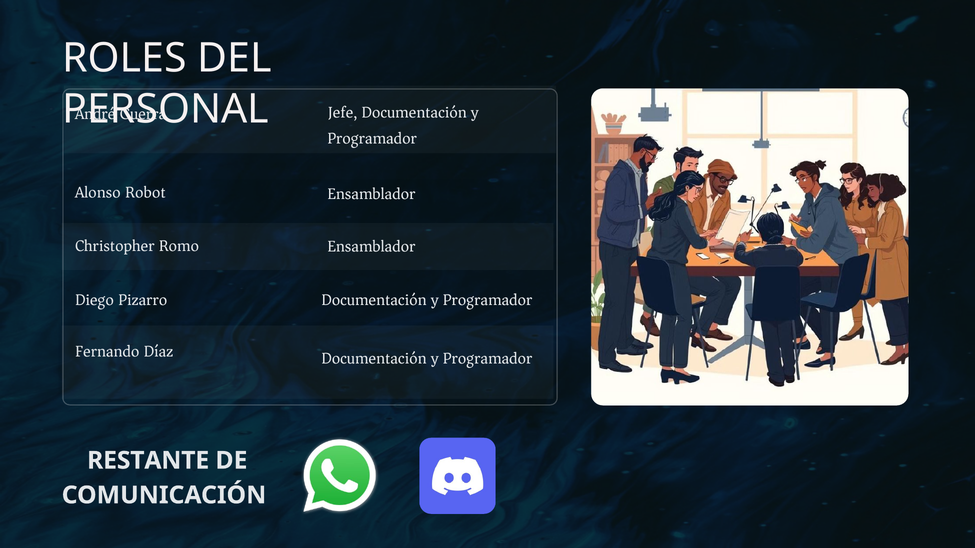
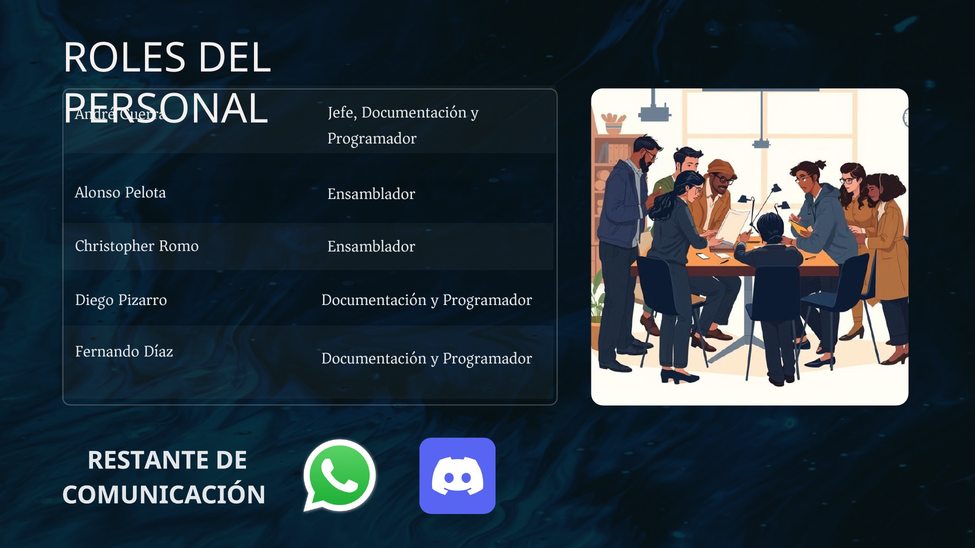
Robot: Robot -> Pelota (146, 192)
